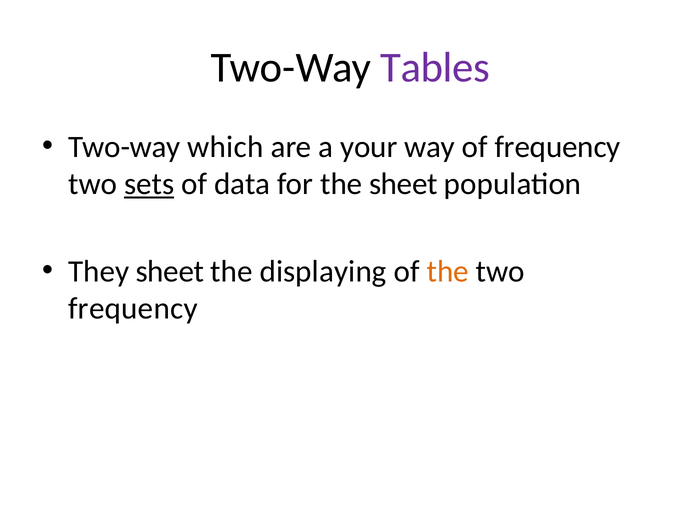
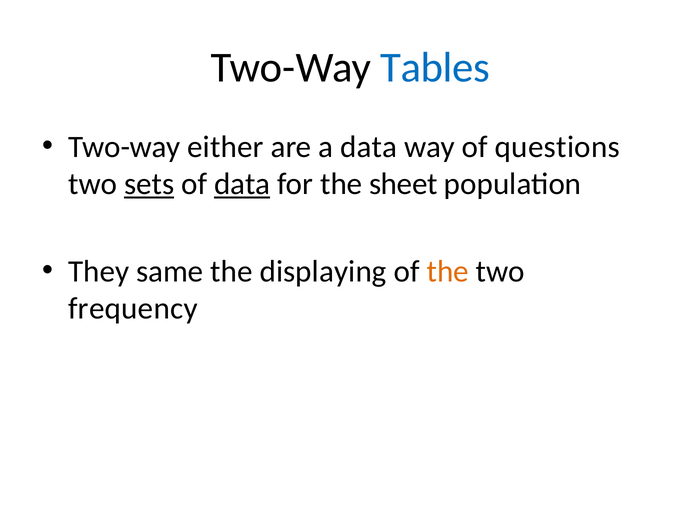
Tables colour: purple -> blue (435, 68)
which: which -> either (225, 147)
a your: your -> data (369, 147)
of frequency: frequency -> questions (557, 147)
data underline: none -> present (242, 184)
They sheet: sheet -> same (170, 271)
